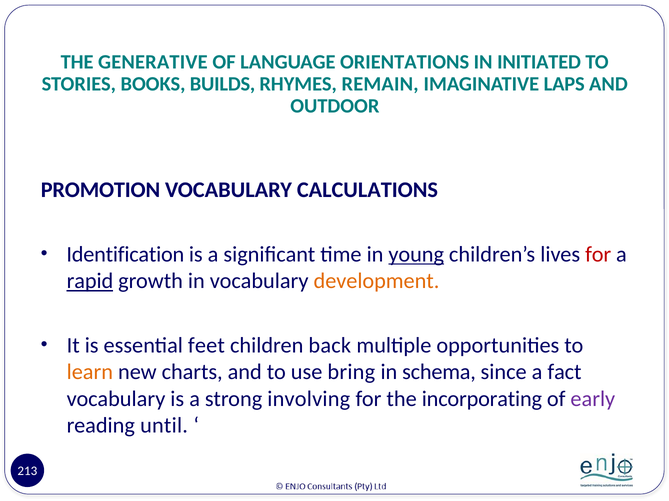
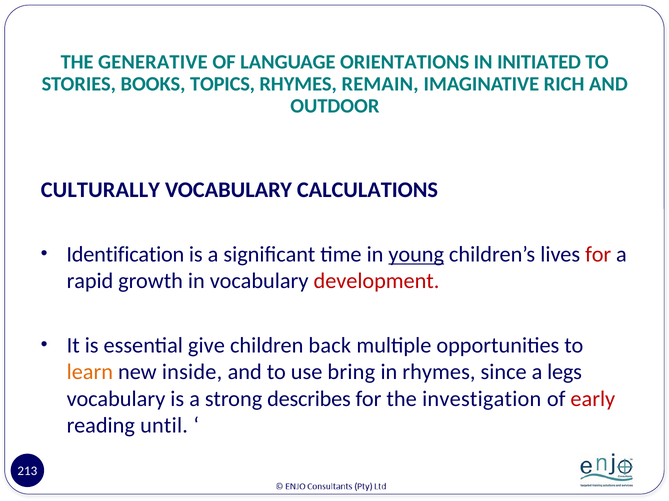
BUILDS: BUILDS -> TOPICS (223, 84)
LAPS: LAPS -> RICH (564, 84)
PROMOTION: PROMOTION -> CULTURALLY (100, 190)
rapid underline: present -> none (90, 281)
development colour: orange -> red (376, 281)
feet: feet -> give (206, 346)
charts: charts -> inside (192, 373)
in schema: schema -> rhymes (439, 373)
fact: fact -> legs (565, 373)
involving: involving -> describes (309, 399)
incorporating: incorporating -> investigation (482, 399)
early colour: purple -> red (593, 399)
